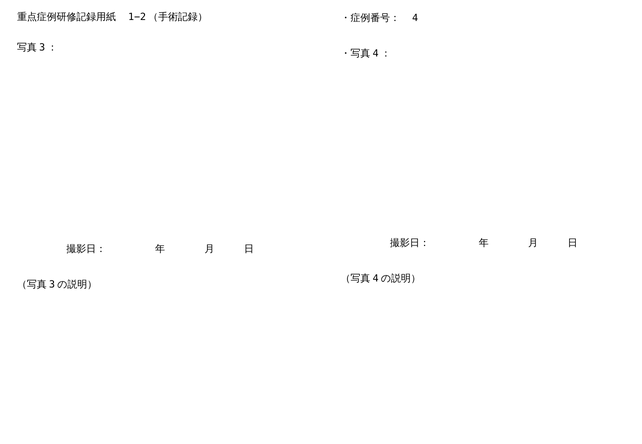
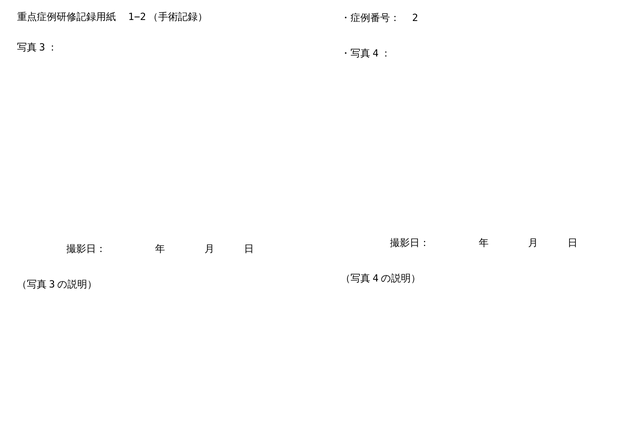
4: 4 -> 2 (415, 18)
